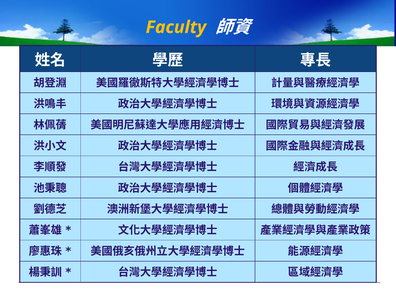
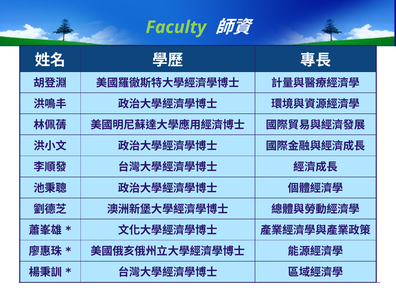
Faculty colour: yellow -> light green (176, 27)
